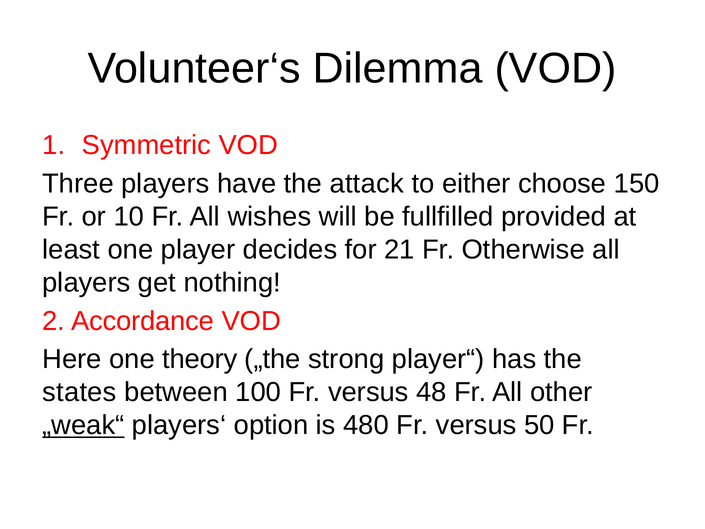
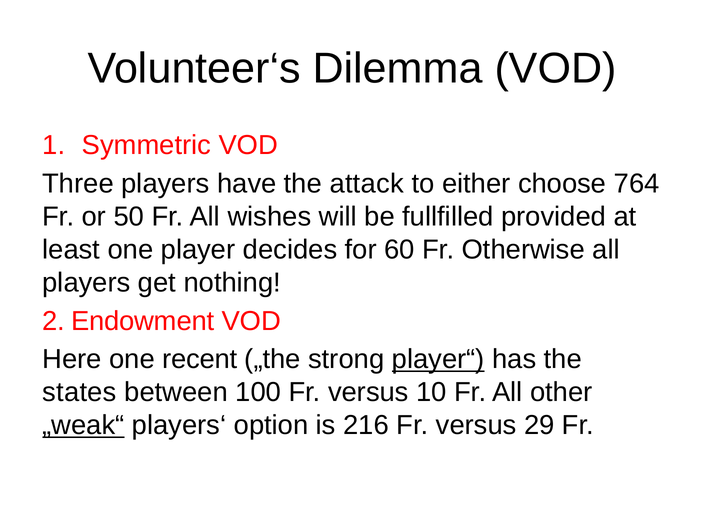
150: 150 -> 764 (637, 184)
10: 10 -> 50 (129, 217)
21: 21 -> 60 (400, 250)
Accordance: Accordance -> Endowment (143, 321)
theory: theory -> recent (200, 359)
player“ underline: none -> present (438, 359)
48: 48 -> 10 (431, 392)
480: 480 -> 216 (366, 425)
50: 50 -> 29 (539, 425)
